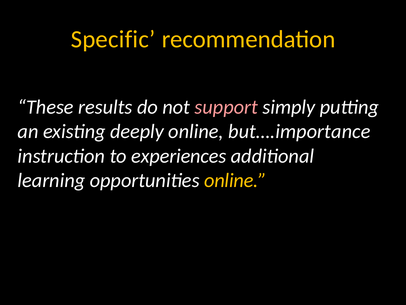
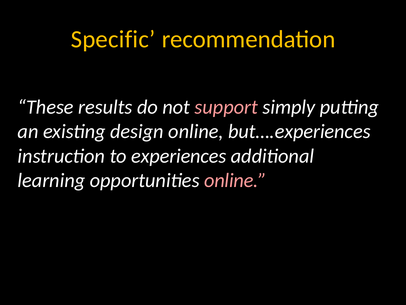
deeply: deeply -> design (137, 131)
but….importance: but….importance -> but….experiences (299, 131)
online colour: yellow -> pink (235, 180)
